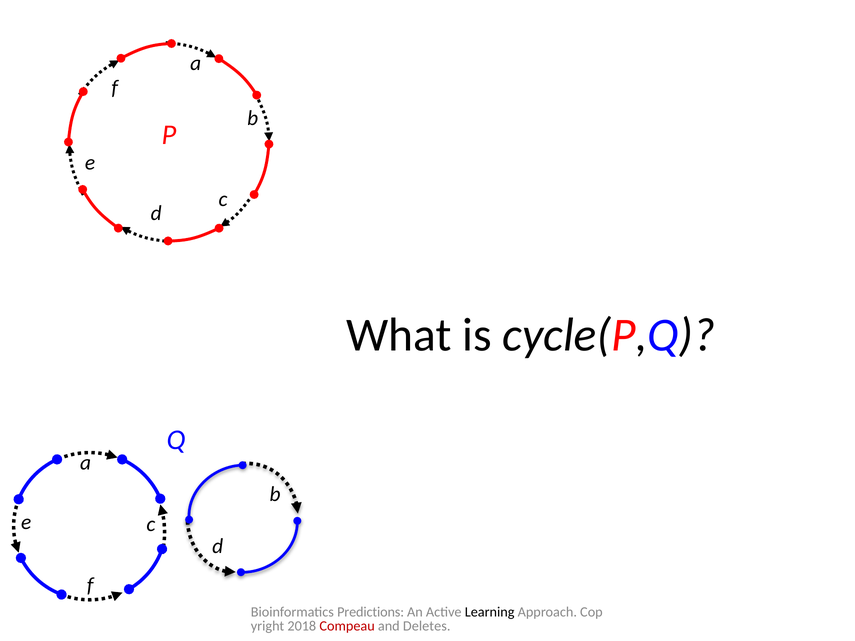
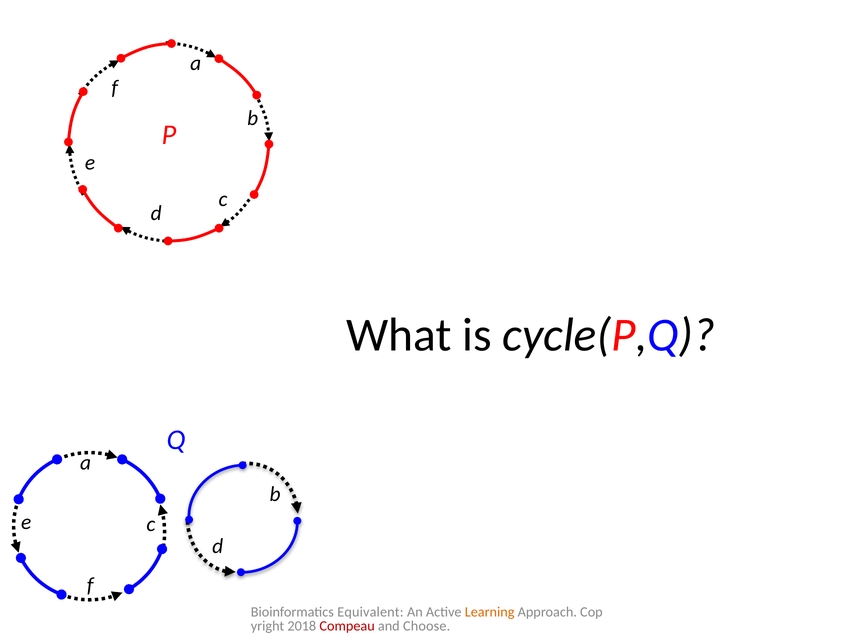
Predictions: Predictions -> Equivalent (370, 612)
Learning colour: black -> orange (490, 612)
Deletes: Deletes -> Choose (427, 626)
